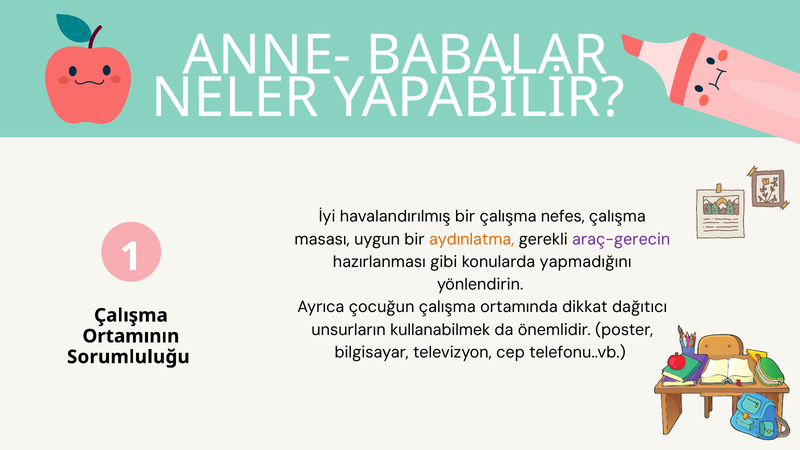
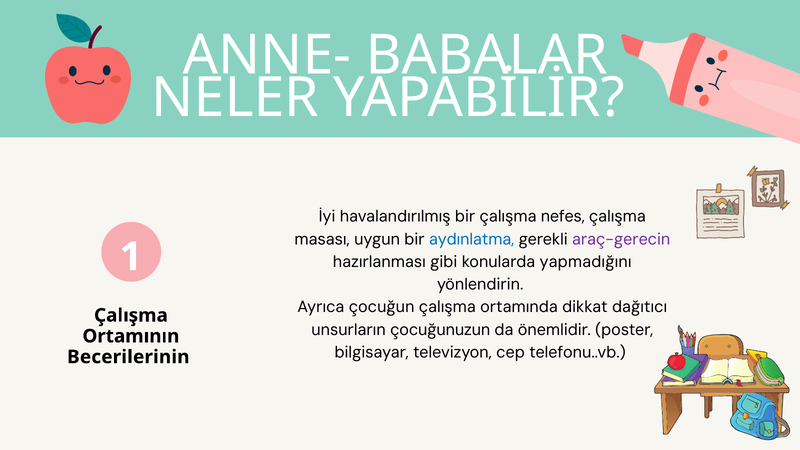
aydınlatma colour: orange -> blue (472, 239)
kullanabilmek: kullanabilmek -> çocuğunuzun (440, 330)
Sorumluluğu: Sorumluluğu -> Becerilerinin (128, 357)
